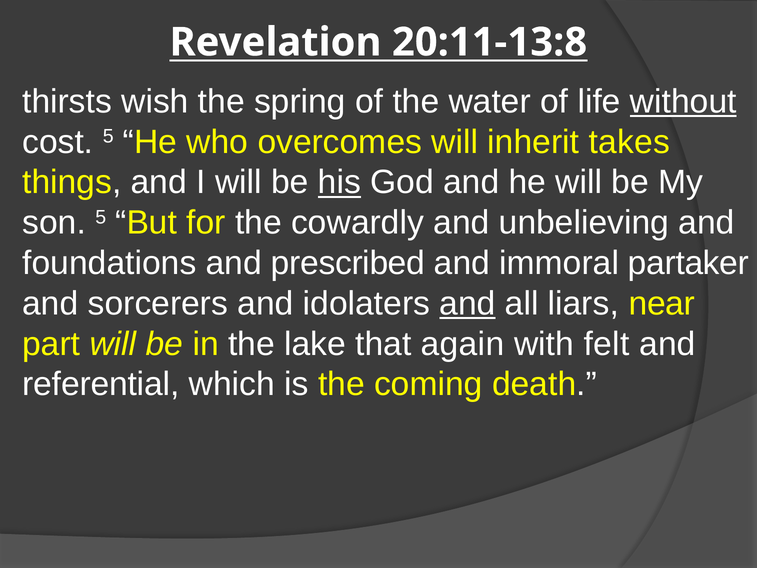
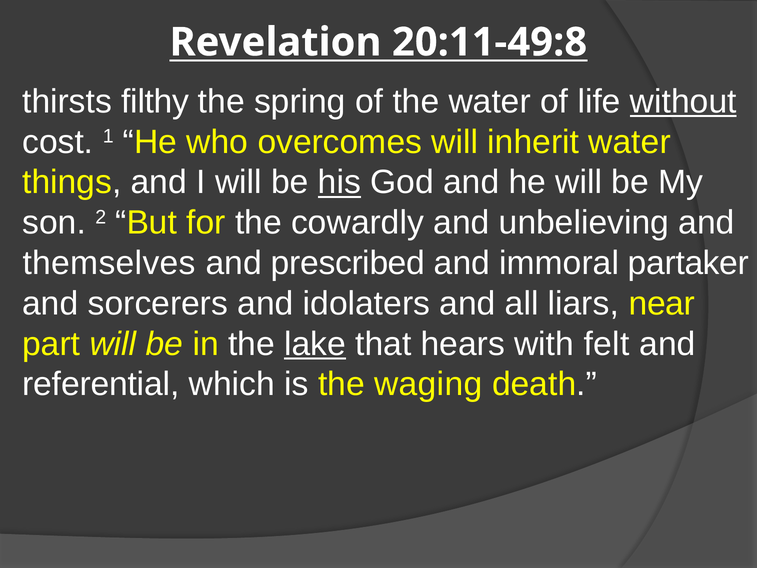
20:11-13:8: 20:11-13:8 -> 20:11-49:8 (490, 42)
wish: wish -> filthy (155, 101)
cost 5: 5 -> 1 (108, 136)
inherit takes: takes -> water (630, 142)
son 5: 5 -> 2 (101, 217)
foundations: foundations -> themselves (109, 263)
and underline: present -> none (467, 303)
lake underline: none -> present (315, 344)
again: again -> hears (463, 344)
coming: coming -> waging (428, 384)
